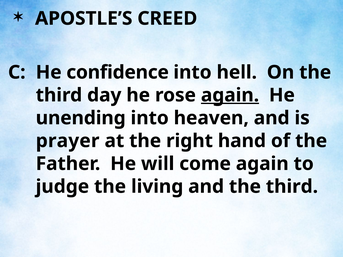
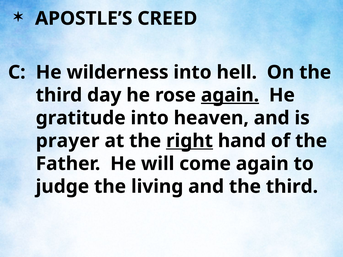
confidence: confidence -> wilderness (118, 72)
unending: unending -> gratitude (81, 118)
right underline: none -> present (190, 141)
